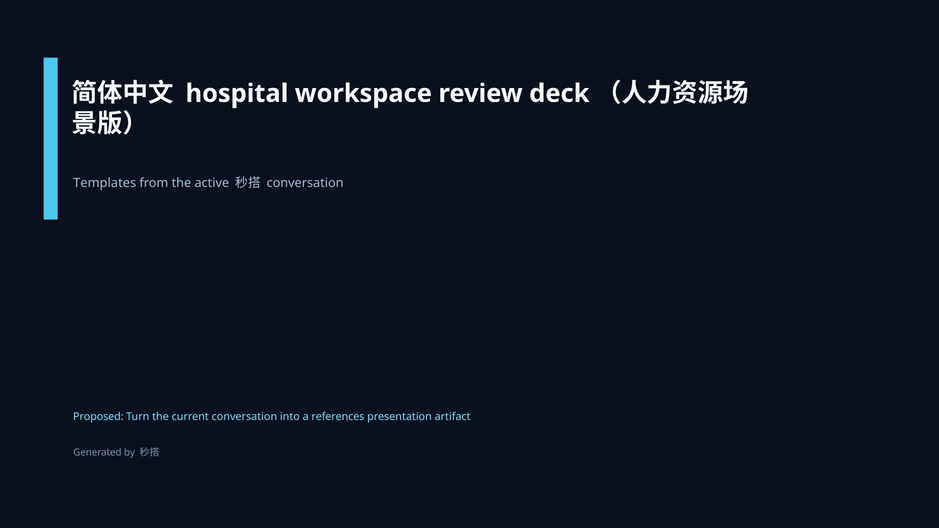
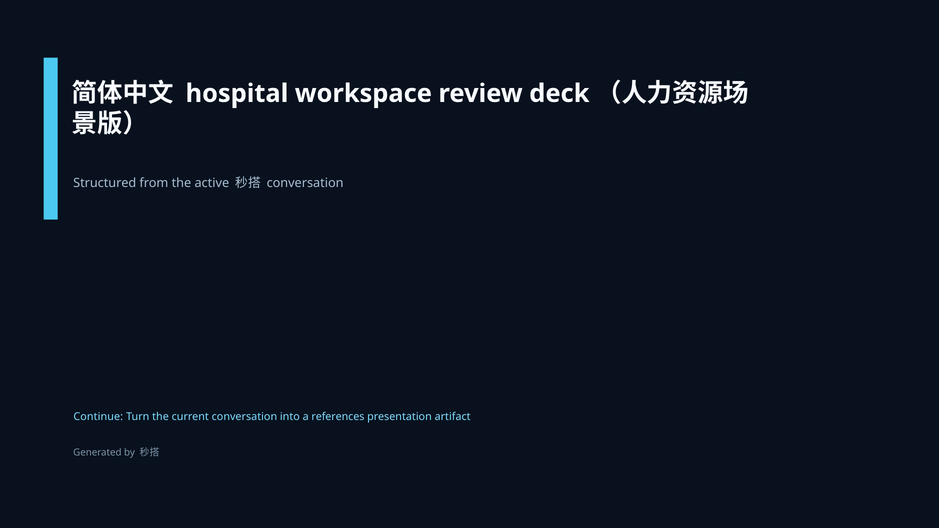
Templates: Templates -> Structured (105, 183)
Proposed: Proposed -> Continue (98, 417)
